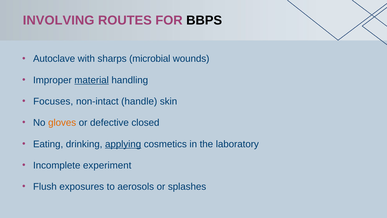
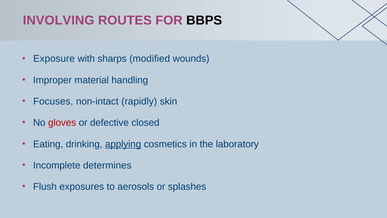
Autoclave: Autoclave -> Exposure (54, 59)
microbial: microbial -> modified (150, 59)
material underline: present -> none (92, 80)
handle: handle -> rapidly (139, 101)
gloves colour: orange -> red (62, 123)
experiment: experiment -> determines (107, 165)
